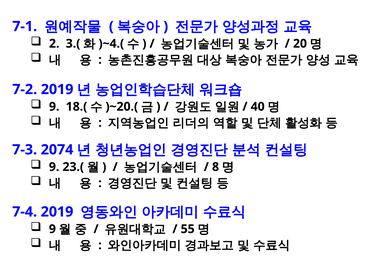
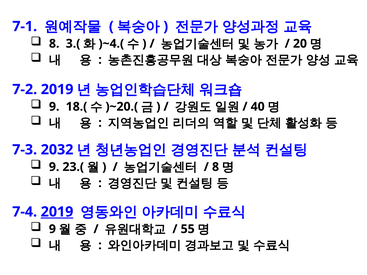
2: 2 -> 8 (54, 44)
2074: 2074 -> 2032 (57, 150)
2019 underline: none -> present (57, 212)
